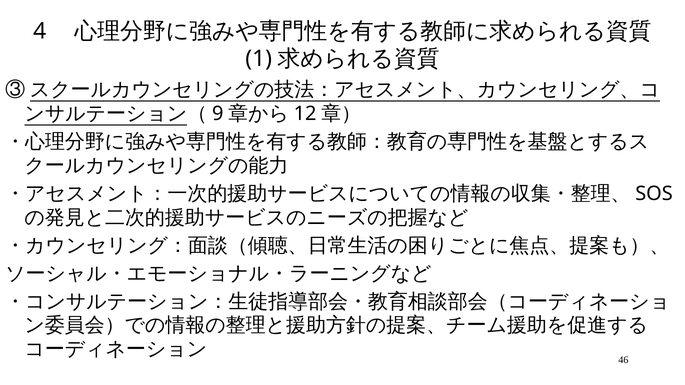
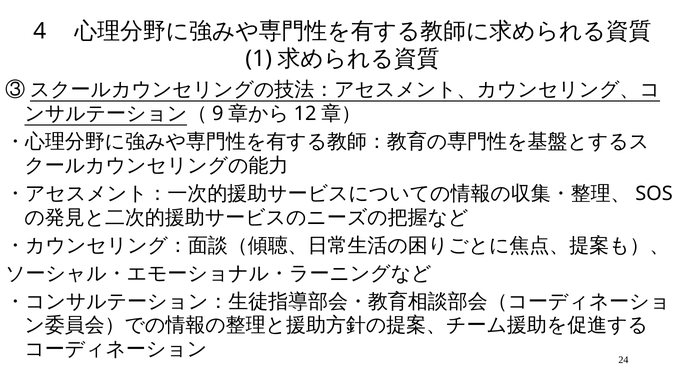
46: 46 -> 24 (623, 360)
